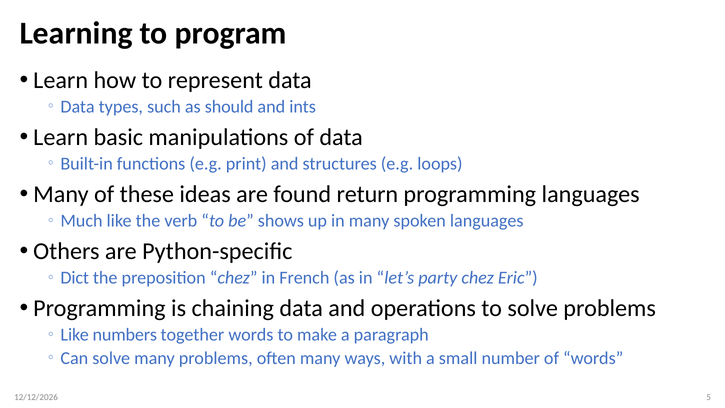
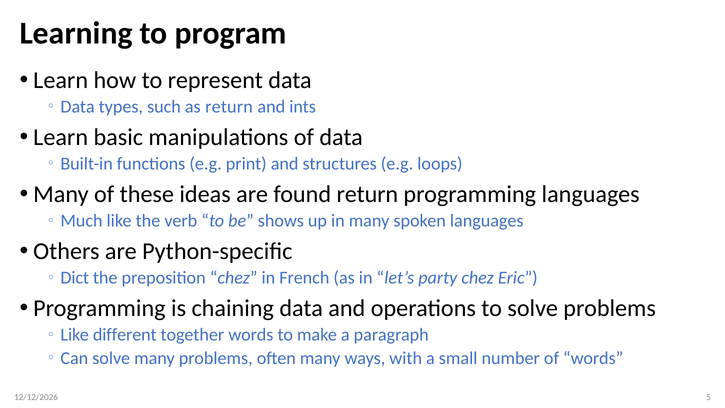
as should: should -> return (229, 107)
numbers: numbers -> different (125, 335)
